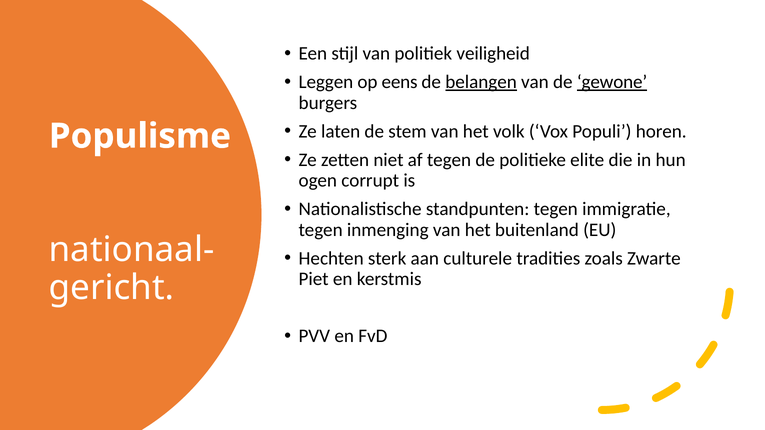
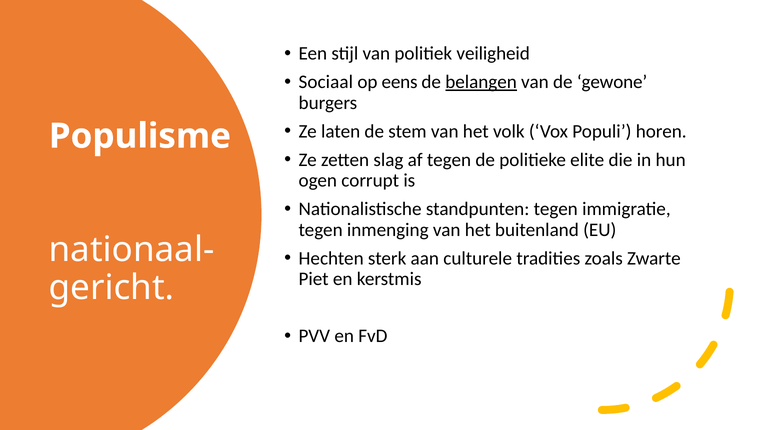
Leggen: Leggen -> Sociaal (326, 82)
gewone underline: present -> none (612, 82)
niet: niet -> slag (388, 160)
